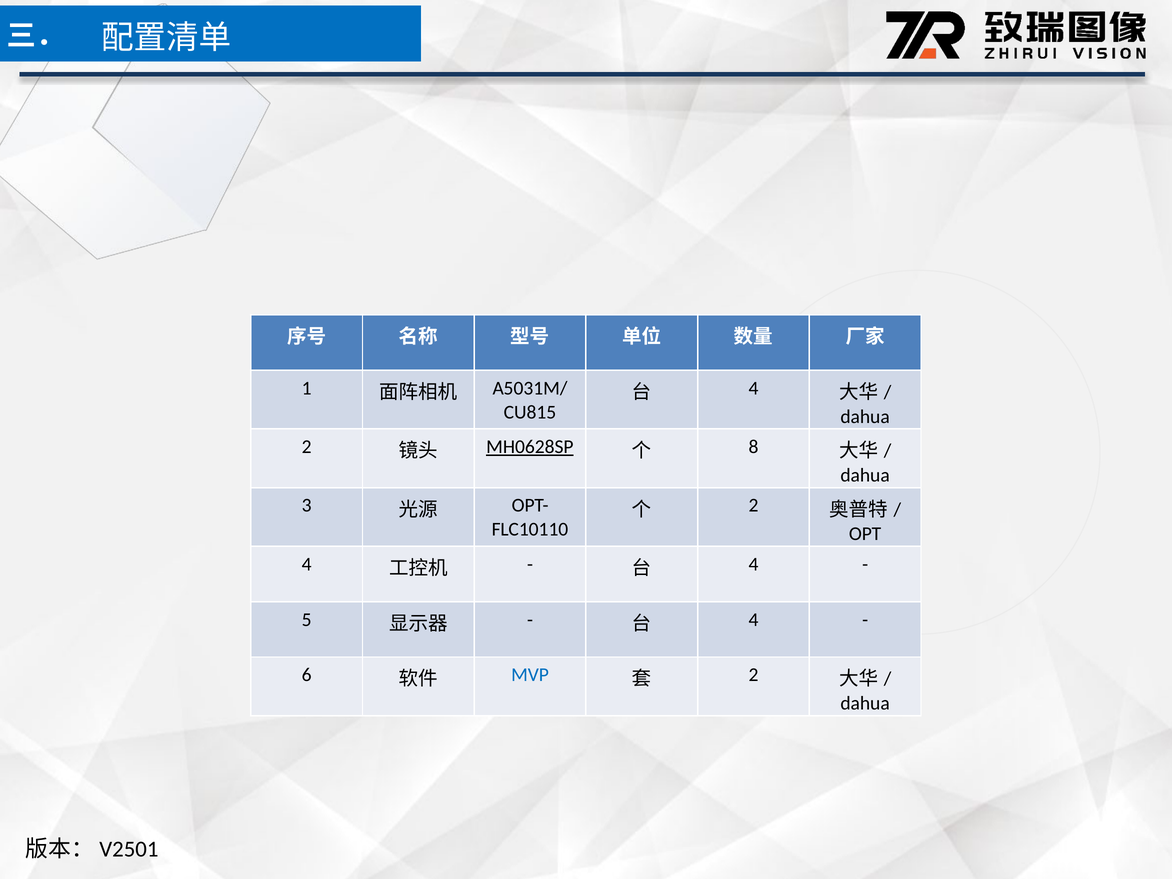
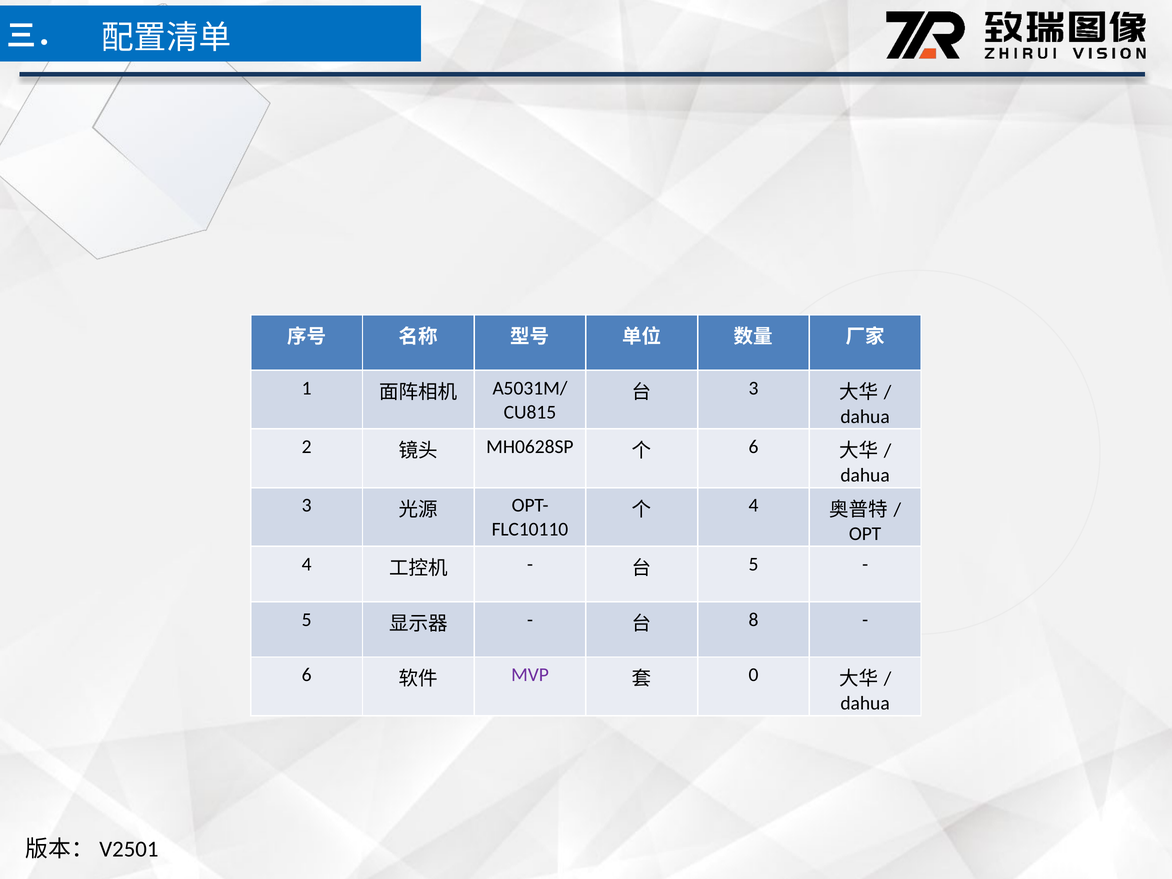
4: 4 -> 3 (753, 388)
MH0628SP underline: present -> none (530, 447)
8: 8 -> 6 (753, 447)
2: 2 -> 4 (753, 506)
4: 4 -> 5 (753, 564)
4: 4 -> 8 (753, 620)
MVP colour: blue -> purple (530, 675)
2: 2 -> 0 (753, 675)
